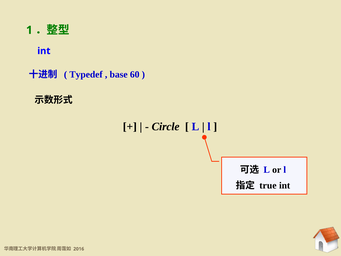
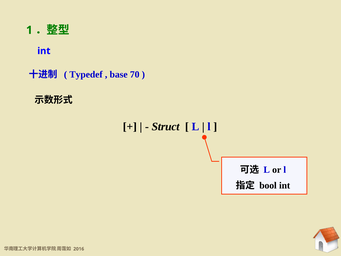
60: 60 -> 70 (135, 74)
Circle: Circle -> Struct (166, 126)
true: true -> bool (268, 185)
